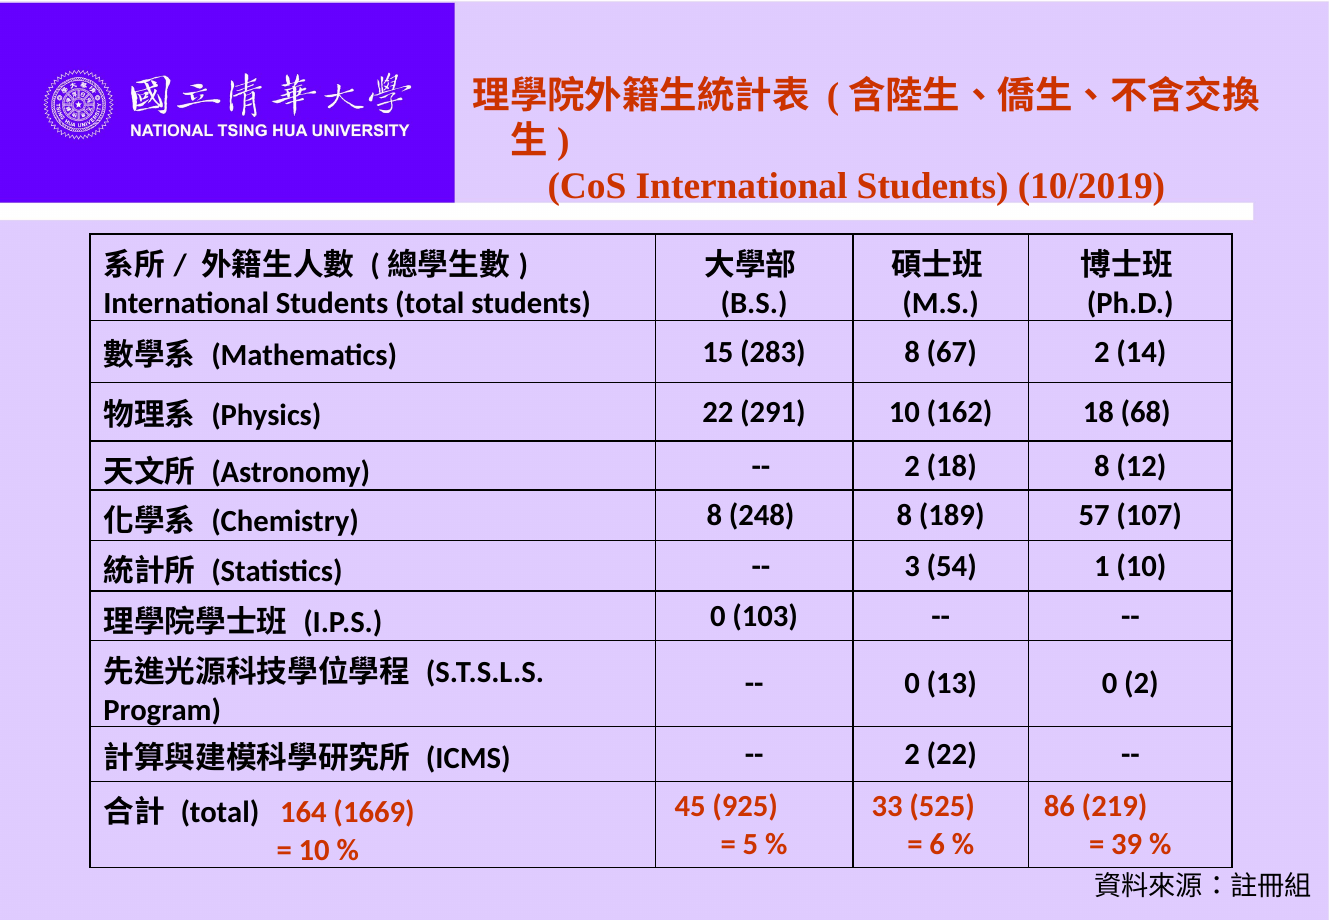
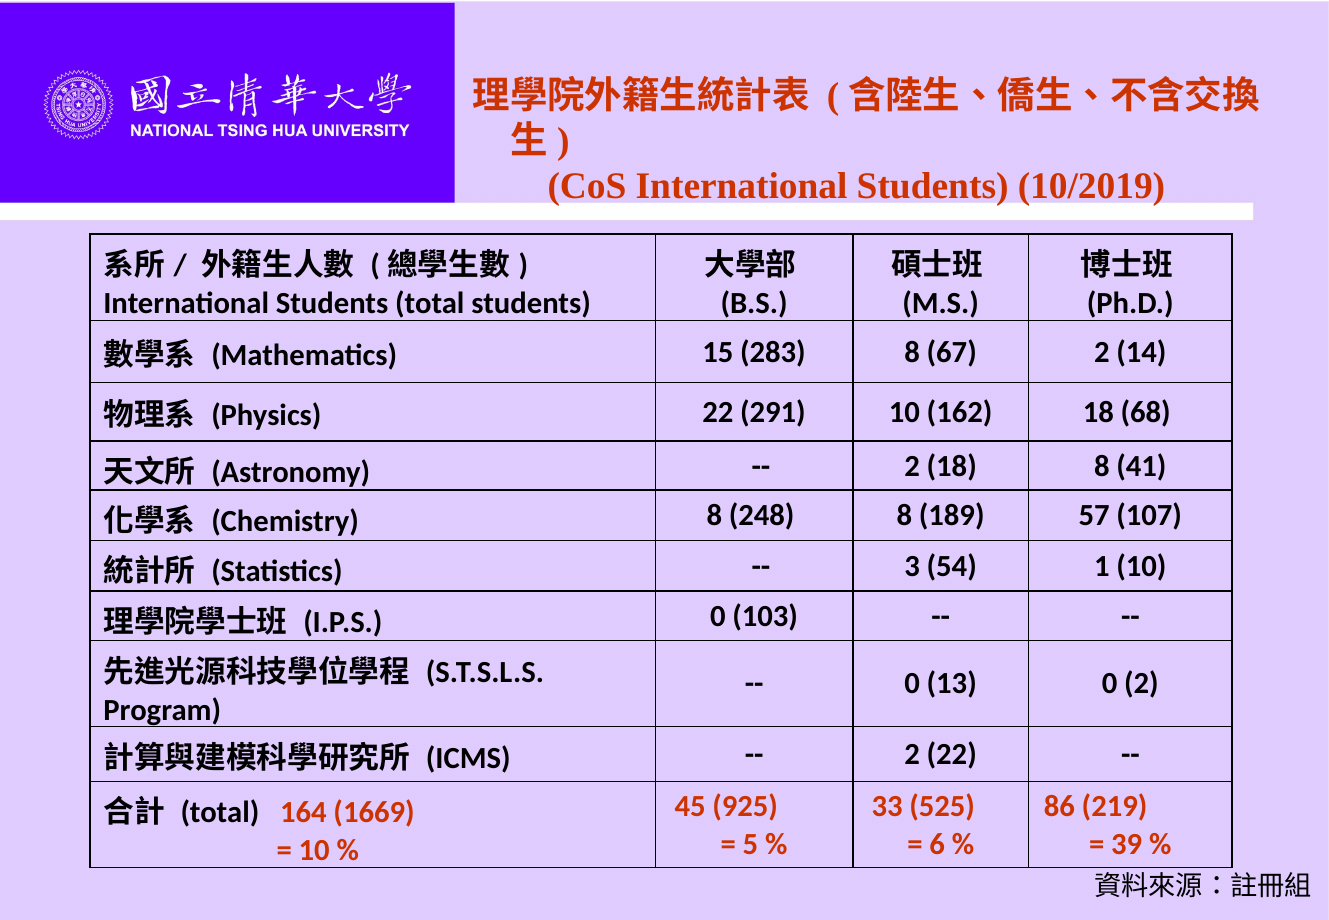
12: 12 -> 41 (1141, 466)
